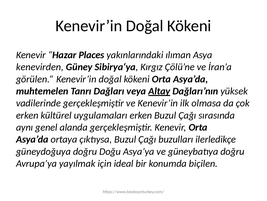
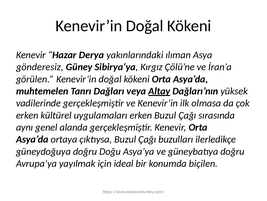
Places: Places -> Derya (91, 55)
kenevirden: kenevirden -> gönderesiz (40, 67)
